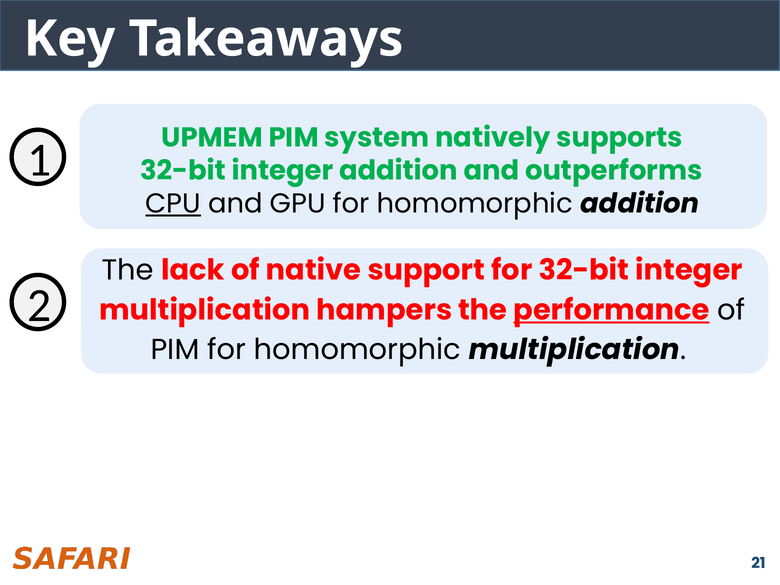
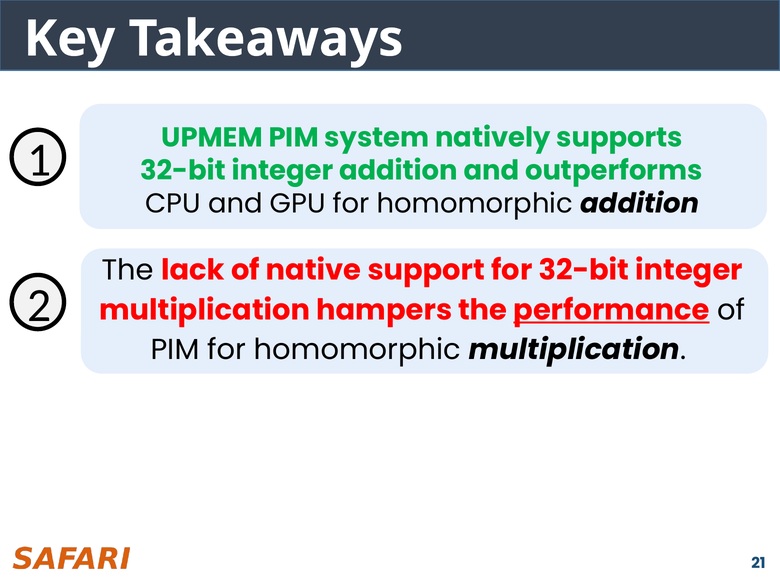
CPU underline: present -> none (173, 204)
